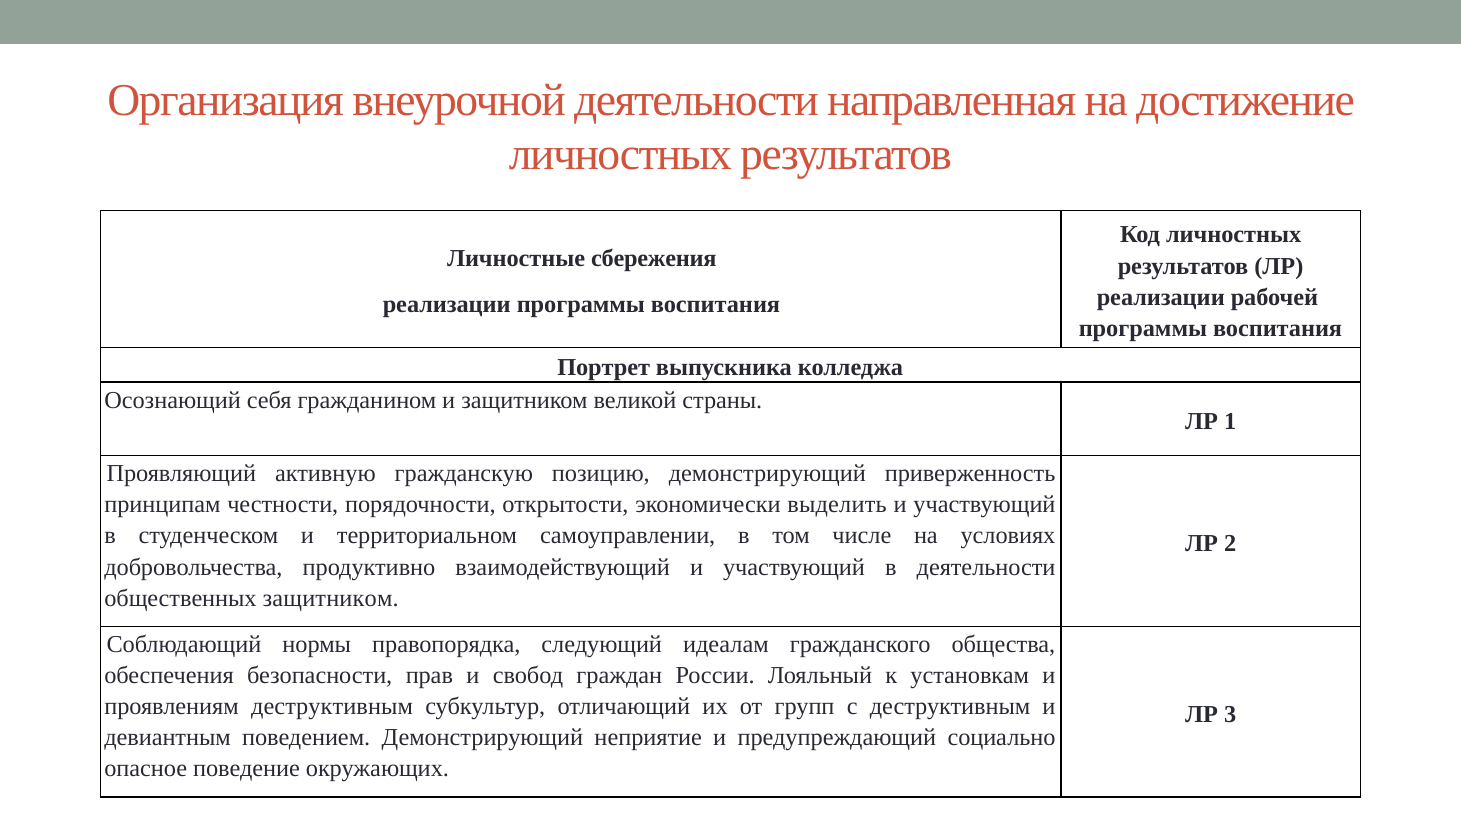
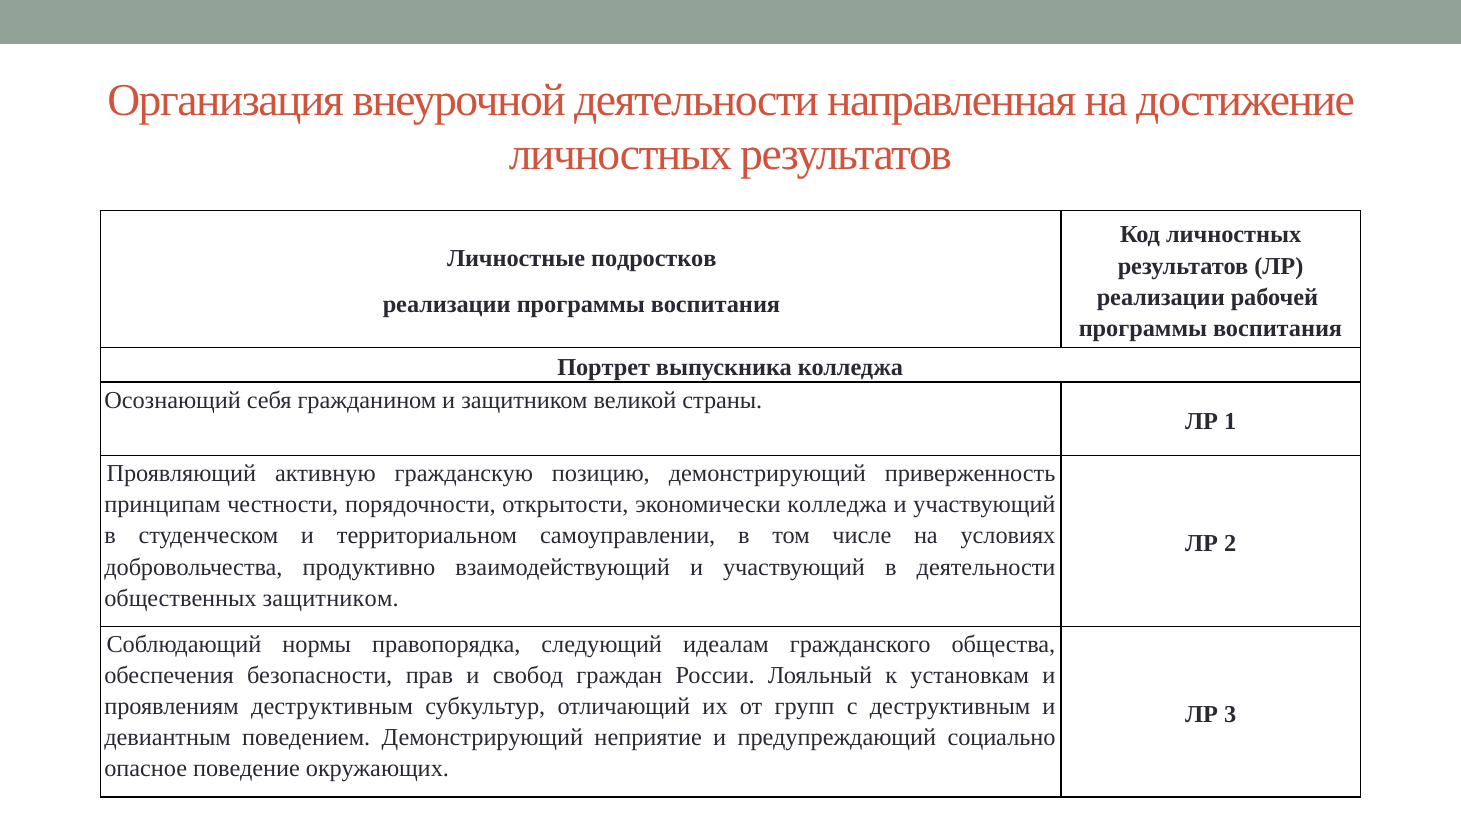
сбережения: сбережения -> подростков (654, 258)
экономически выделить: выделить -> колледжа (837, 505)
